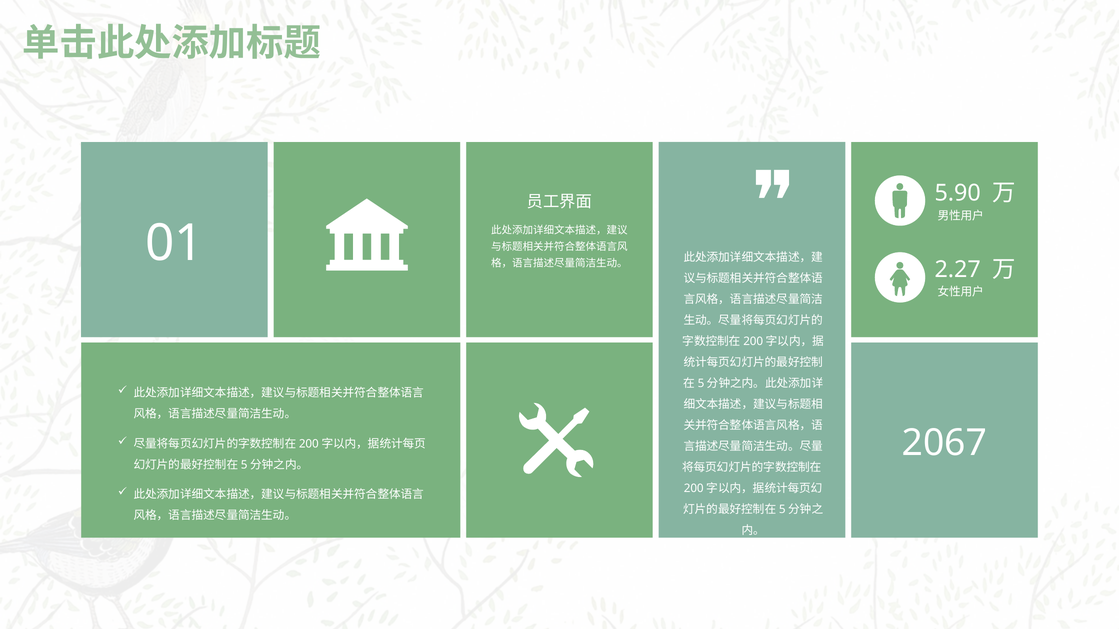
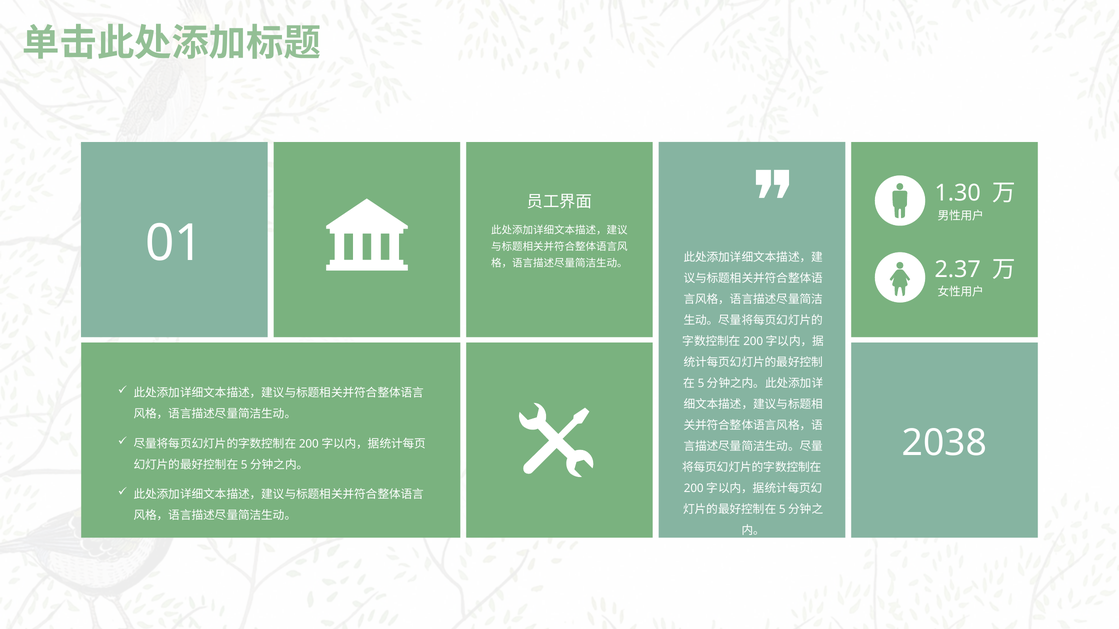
5.90: 5.90 -> 1.30 (958, 193)
2.27: 2.27 -> 2.37 (958, 270)
2067: 2067 -> 2038 (944, 443)
